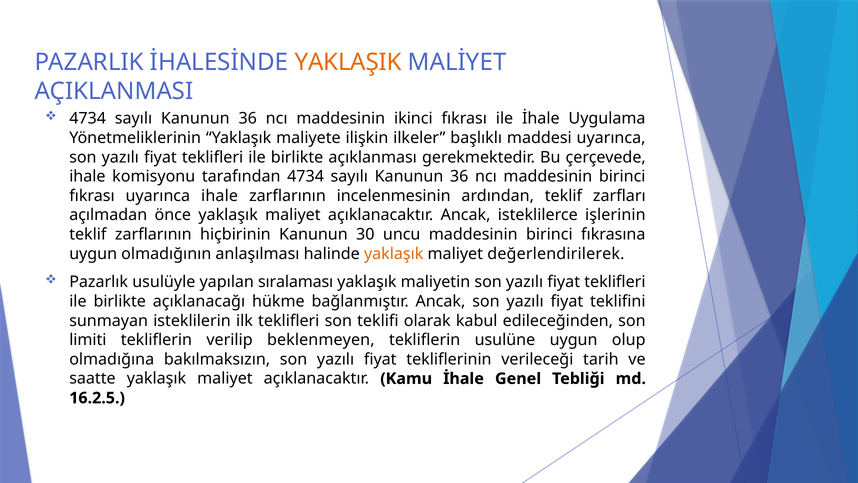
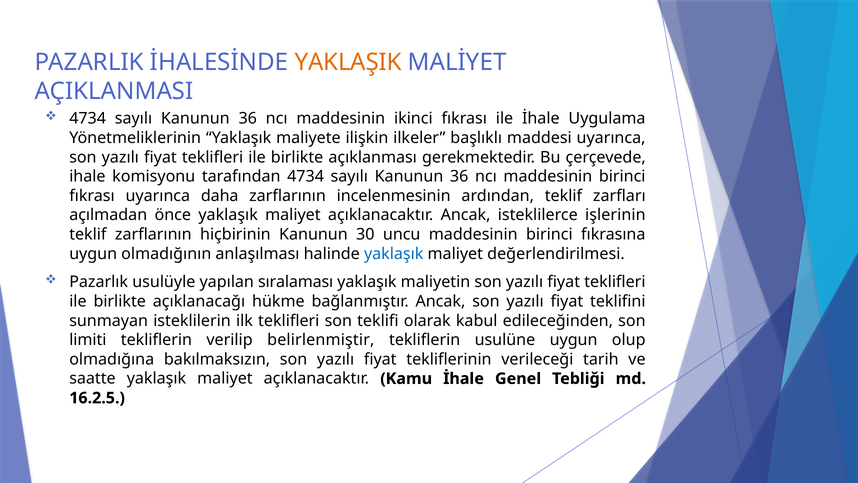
uyarınca ihale: ihale -> daha (220, 196)
yaklaşık colour: orange -> blue (394, 254)
değerlendirilerek: değerlendirilerek -> değerlendirilmesi (556, 254)
beklenmeyen: beklenmeyen -> belirlenmiştir (321, 340)
